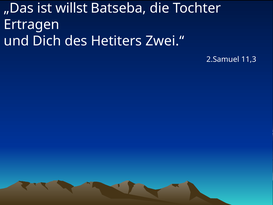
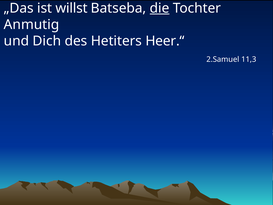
die underline: none -> present (160, 8)
Ertragen: Ertragen -> Anmutig (32, 24)
Zwei.“: Zwei.“ -> Heer.“ (165, 41)
